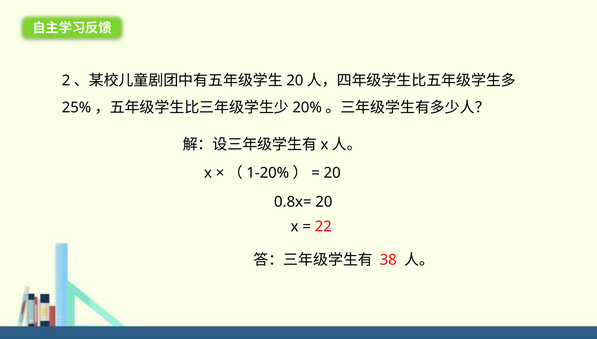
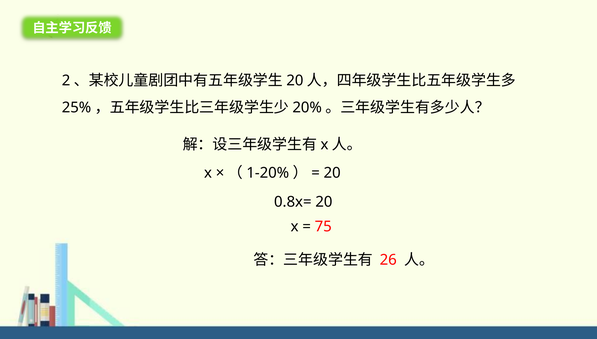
22: 22 -> 75 (323, 226)
38: 38 -> 26 (388, 260)
